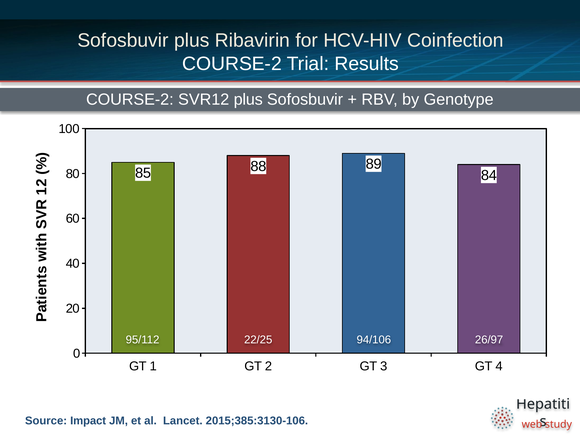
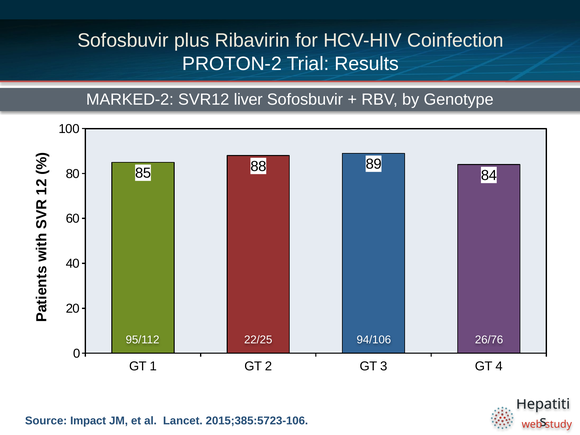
COURSE-2: COURSE-2 -> PROTON-2 (232, 64)
COURSE-2: COURSE-2 -> MARKED-2 (130, 99)
SVR12 plus: plus -> liver (248, 99)
26/97: 26/97 -> 26/76 (489, 340)
2015;385:3130-106: 2015;385:3130-106 -> 2015;385:5723-106 (257, 421)
